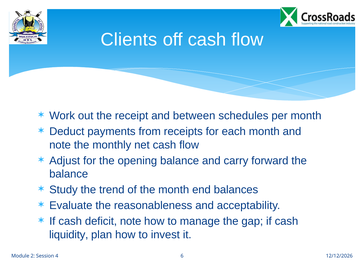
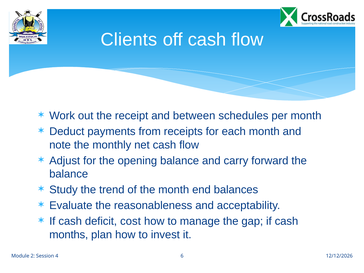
deficit note: note -> cost (130, 221)
liquidity: liquidity -> months (69, 235)
